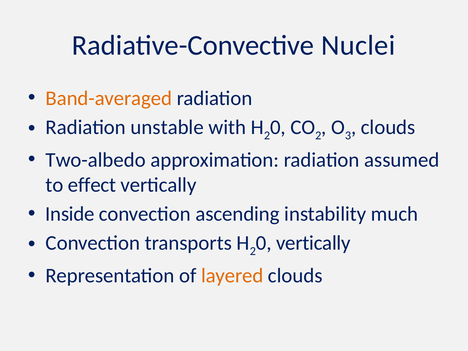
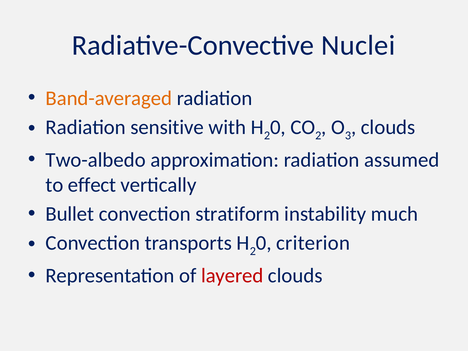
unstable: unstable -> sensitive (167, 127)
Inside: Inside -> Bullet (70, 214)
ascending: ascending -> stratiform (238, 214)
vertically: vertically -> criterion (313, 243)
layered colour: orange -> red (232, 276)
